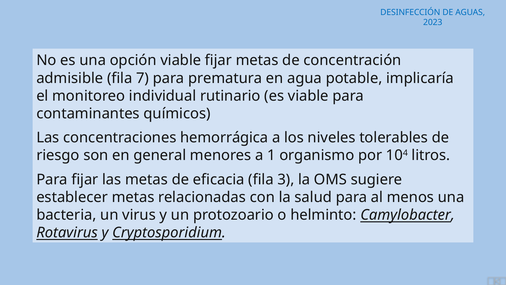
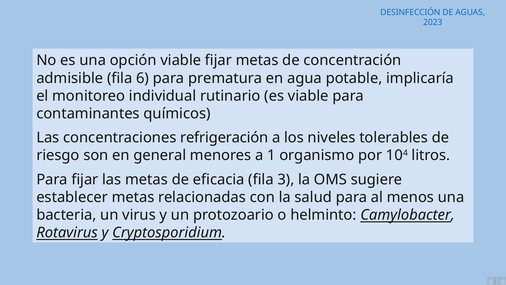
7: 7 -> 6 (143, 78)
hemorrágica: hemorrágica -> refrigeración (224, 138)
